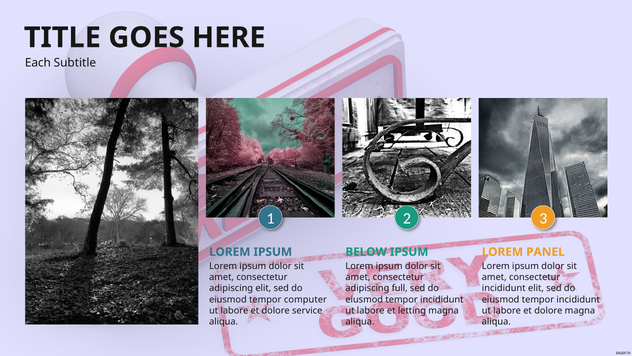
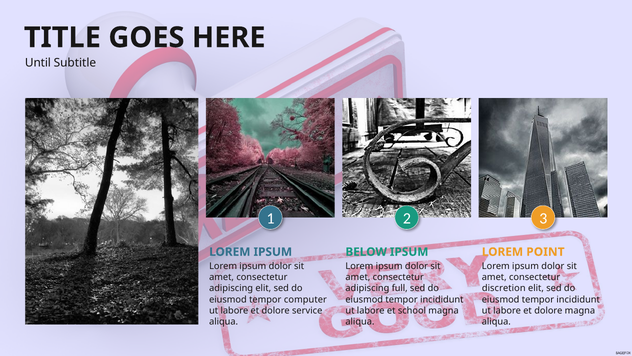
Each: Each -> Until (38, 63)
PANEL: PANEL -> POINT (545, 252)
incididunt: incididunt -> discretion (504, 288)
letting: letting -> school (412, 310)
